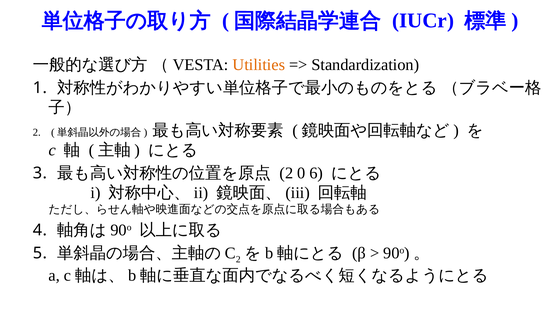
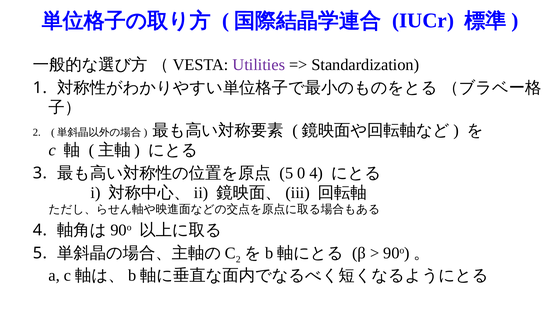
Utilities colour: orange -> purple (259, 65)
2: 2 -> 5 (286, 173)
0 6: 6 -> 4 (316, 173)
